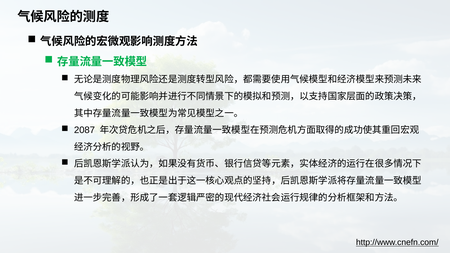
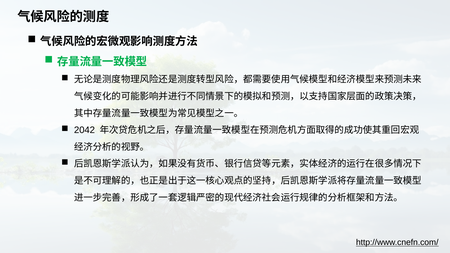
2087: 2087 -> 2042 (84, 130)
